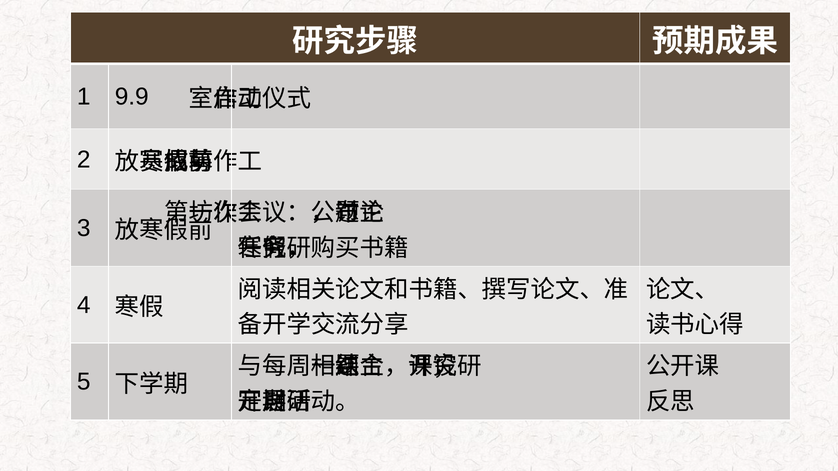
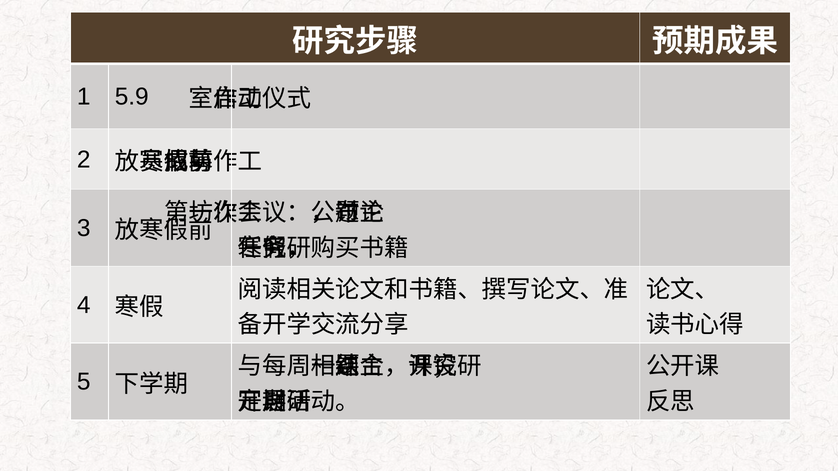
9.9: 9.9 -> 5.9 (132, 97)
